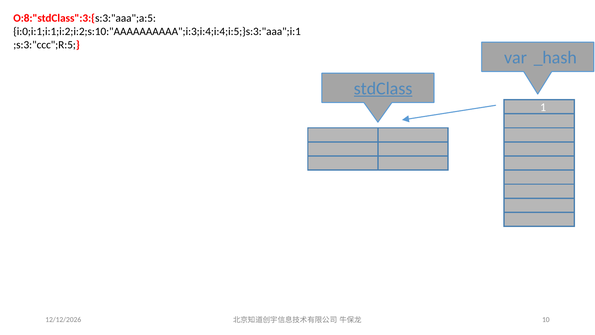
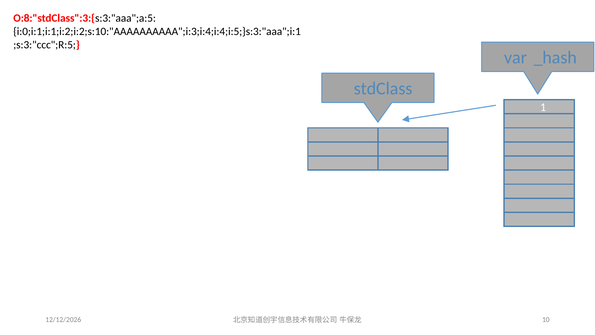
stdClass underline: present -> none (383, 88)
